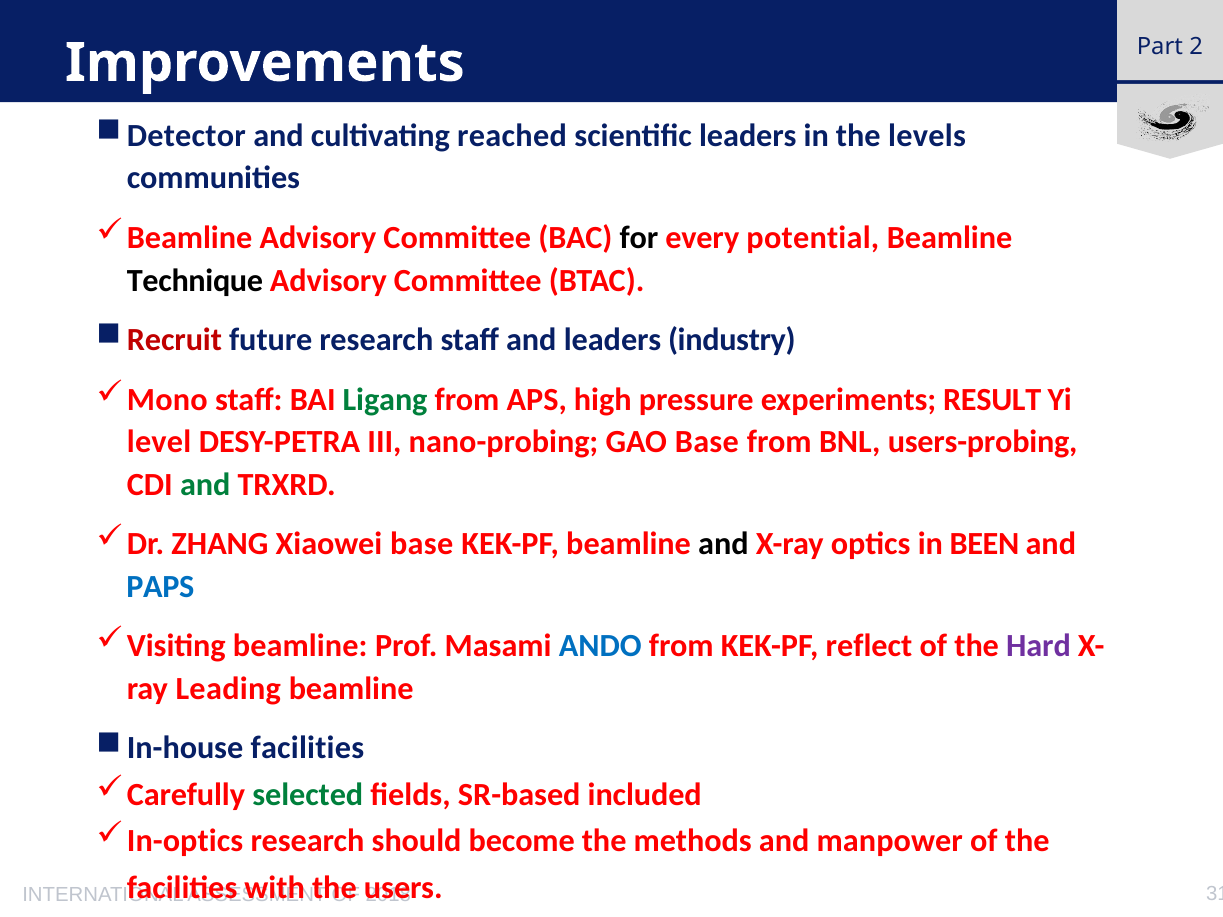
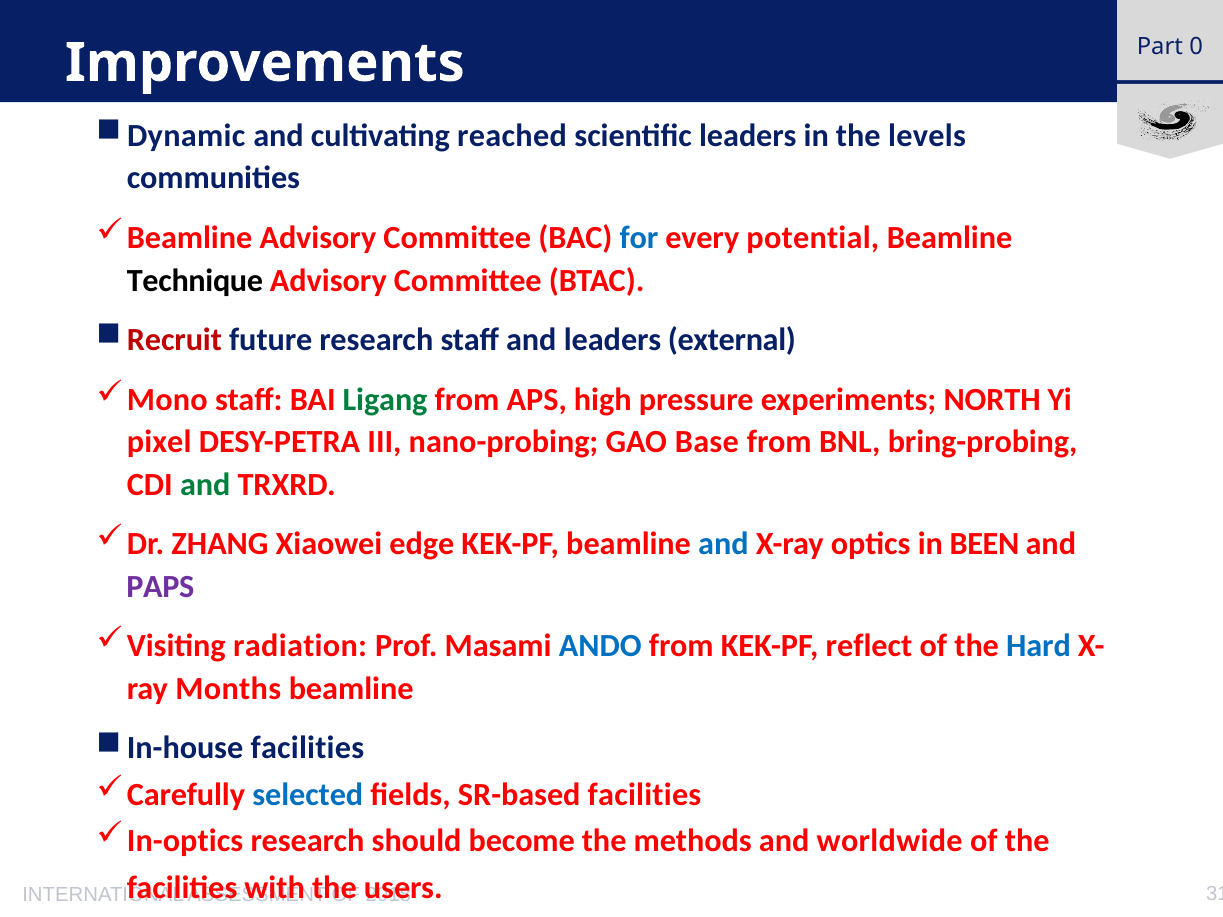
2: 2 -> 0 (1196, 46)
Detector: Detector -> Dynamic (186, 136)
for colour: black -> blue (639, 238)
industry: industry -> external (732, 340)
RESULT: RESULT -> NORTH (992, 400)
level: level -> pixel (159, 442)
users-probing: users-probing -> bring-probing (983, 442)
Xiaowei base: base -> edge (422, 544)
and colour: black -> blue (723, 544)
PAPS colour: blue -> purple (160, 587)
Visiting beamline: beamline -> radiation (300, 646)
Hard colour: purple -> blue (1039, 646)
Leading: Leading -> Months (228, 689)
selected colour: green -> blue (308, 795)
SR-based included: included -> facilities (645, 795)
manpower: manpower -> worldwide (890, 841)
